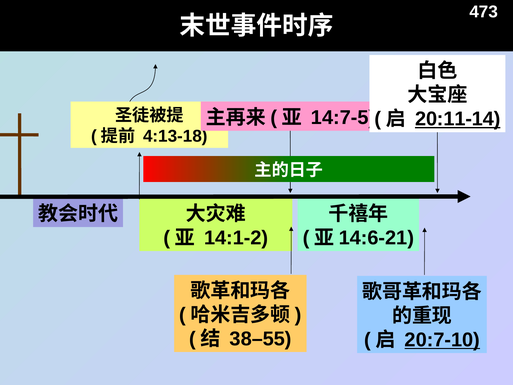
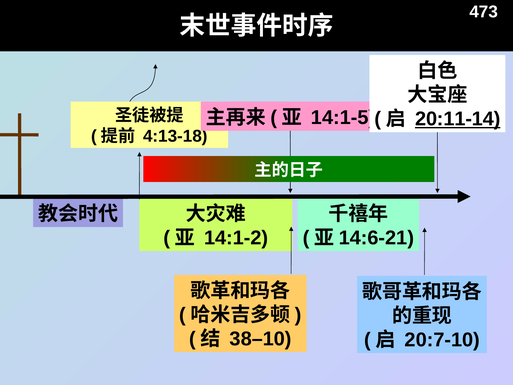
14:7-5: 14:7-5 -> 14:1-5 (343, 118)
38–55: 38–55 -> 38–10 (261, 339)
20:7-10 underline: present -> none (442, 340)
